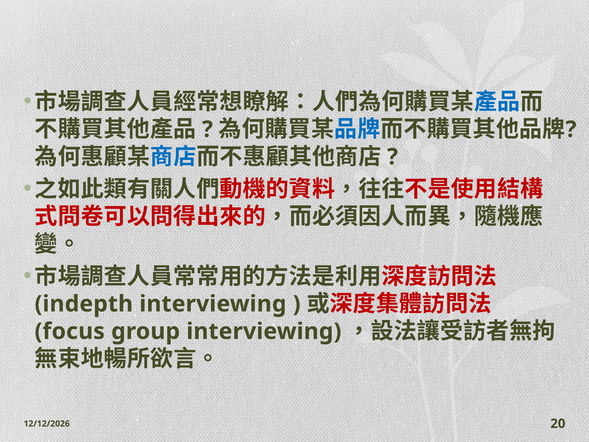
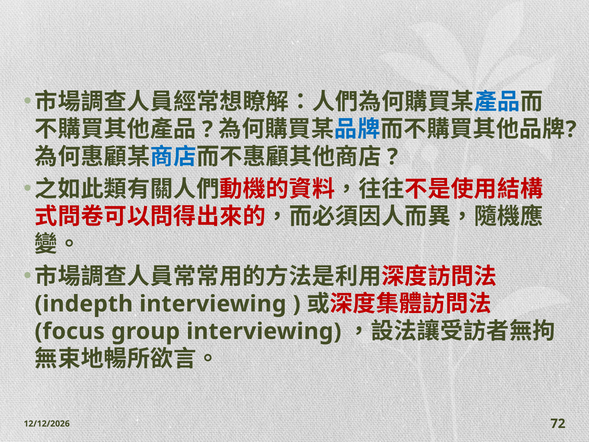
20: 20 -> 72 (558, 423)
